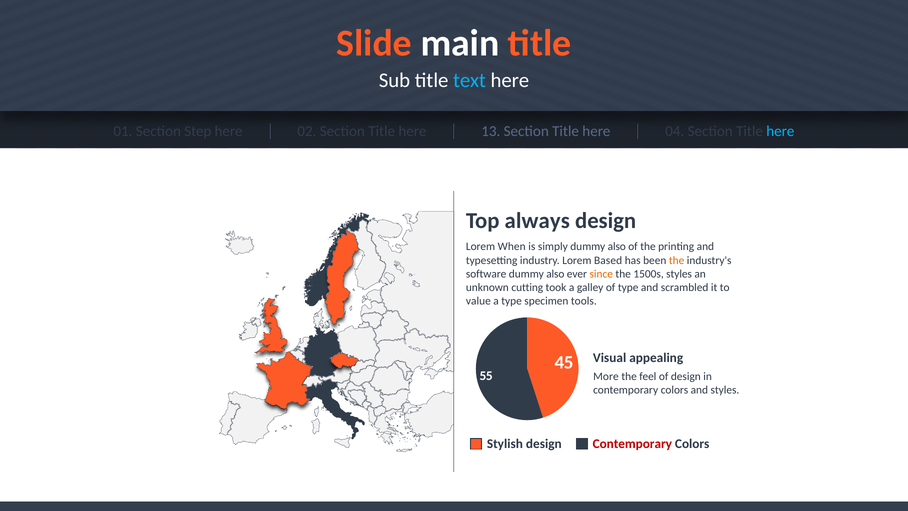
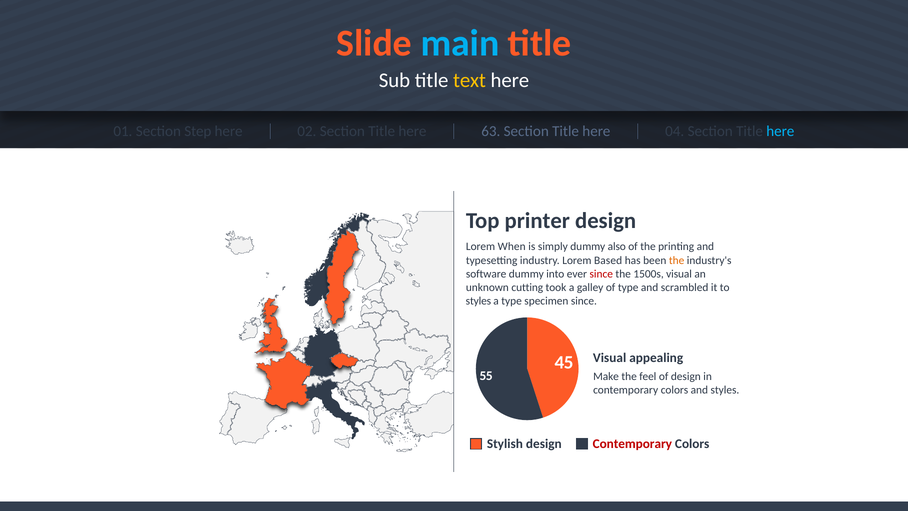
main colour: white -> light blue (460, 43)
text colour: light blue -> yellow (470, 81)
13: 13 -> 63 (491, 131)
always: always -> printer (537, 221)
also: also -> into (555, 274)
since colour: orange -> red (601, 274)
1500s styles: styles -> visual (679, 274)
value: value -> styles (478, 301)
specimen tools: tools -> since (584, 301)
More: More -> Make (606, 376)
